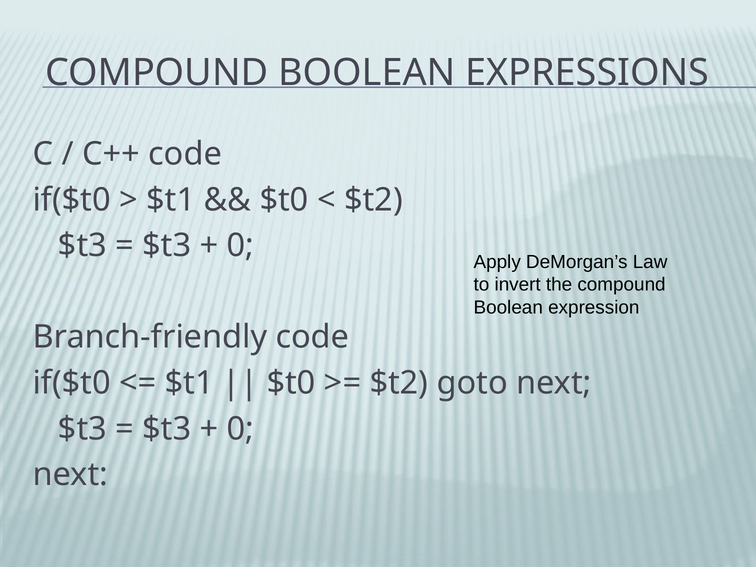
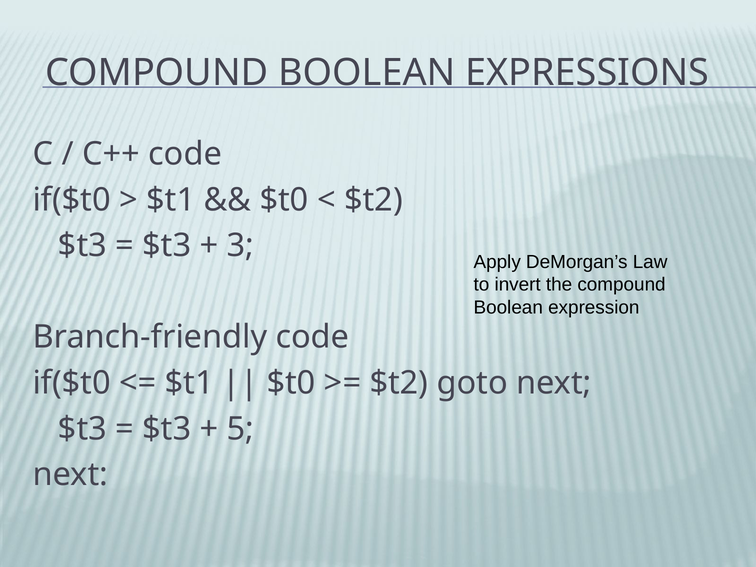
0: 0 -> 3 (240, 246)
0: 0 -> 5 (240, 429)
